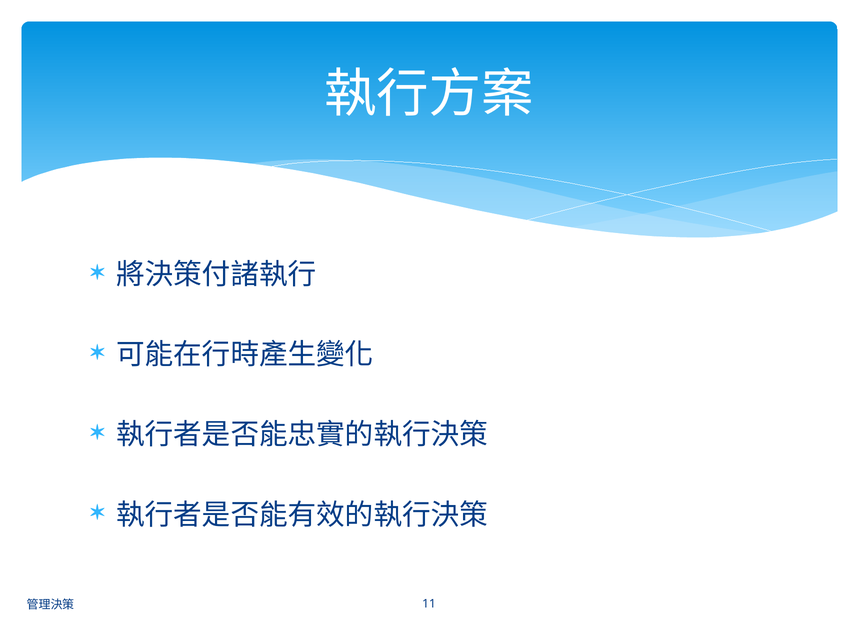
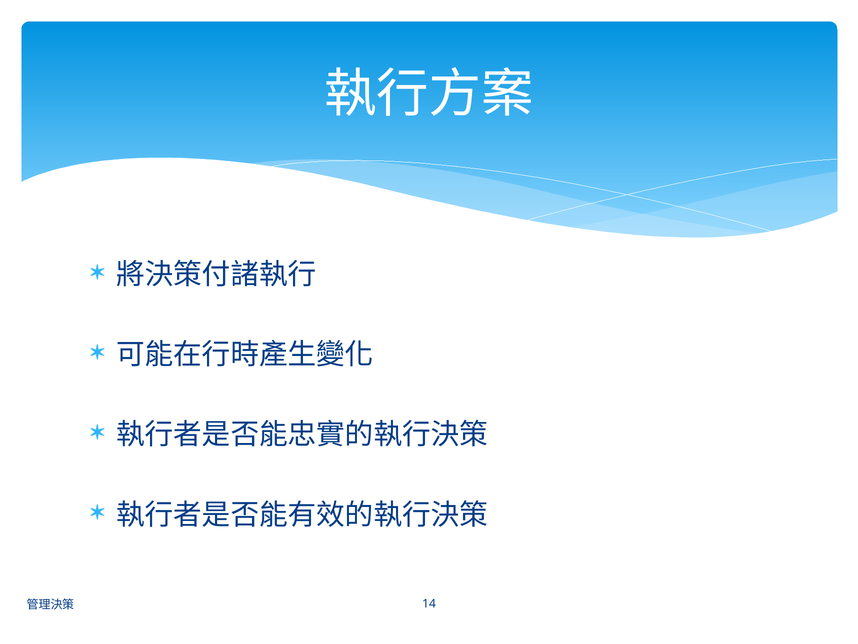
11: 11 -> 14 (429, 603)
